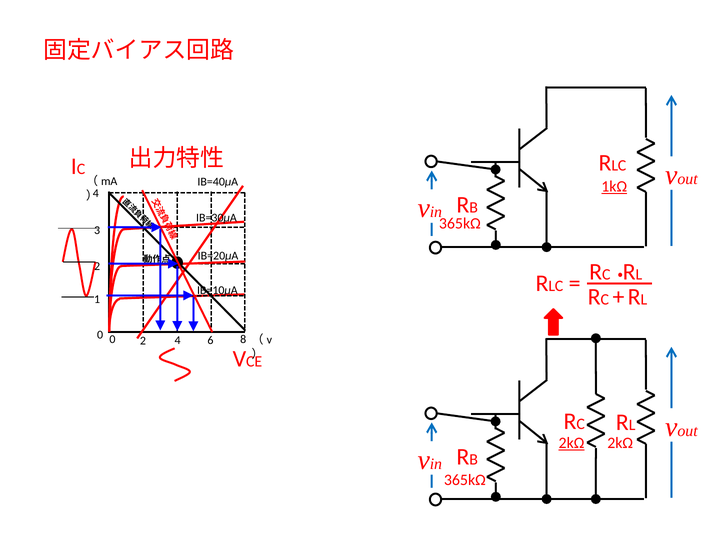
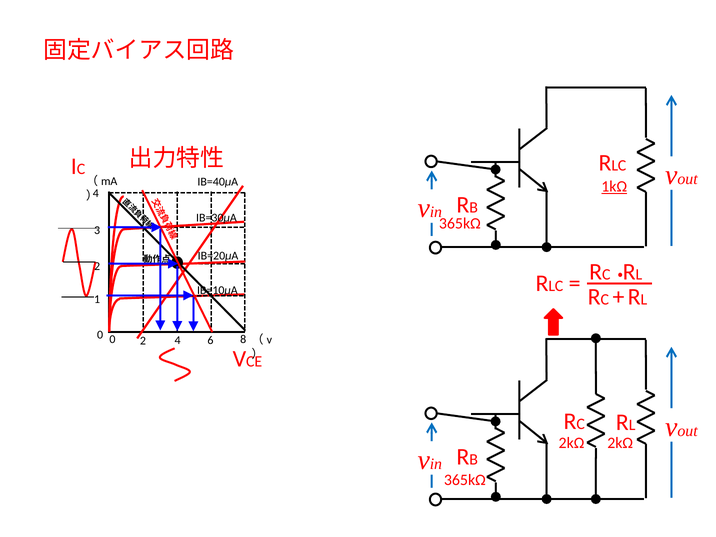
2kΩ underline: present -> none (571, 443)
